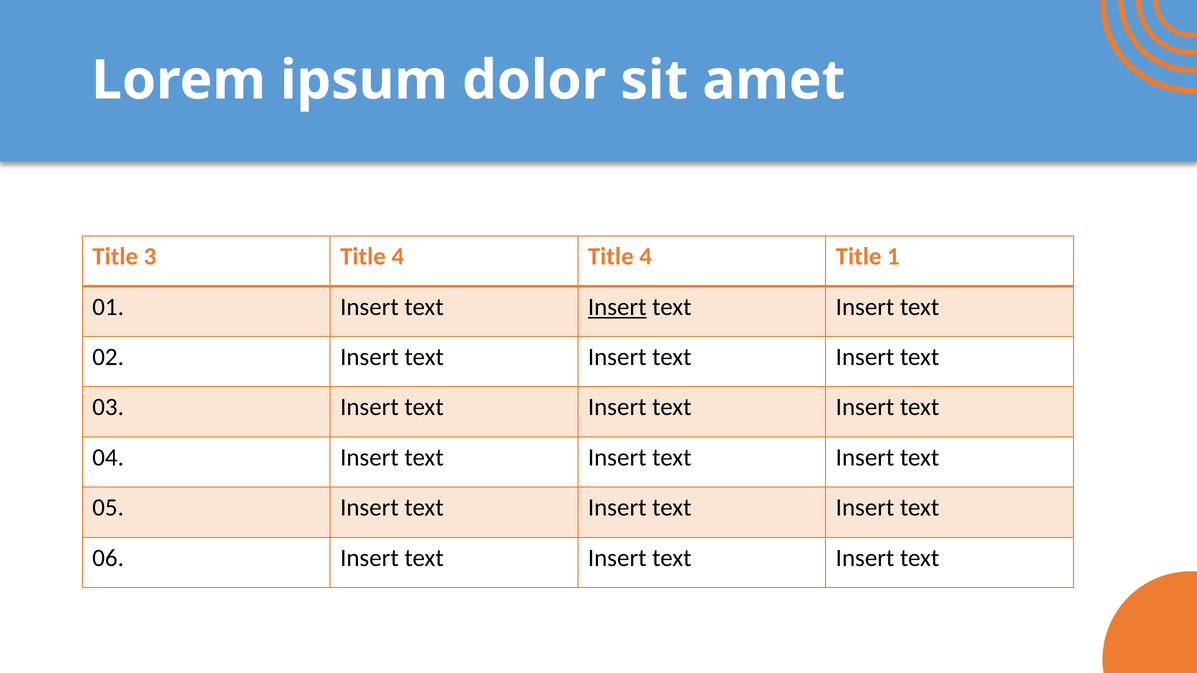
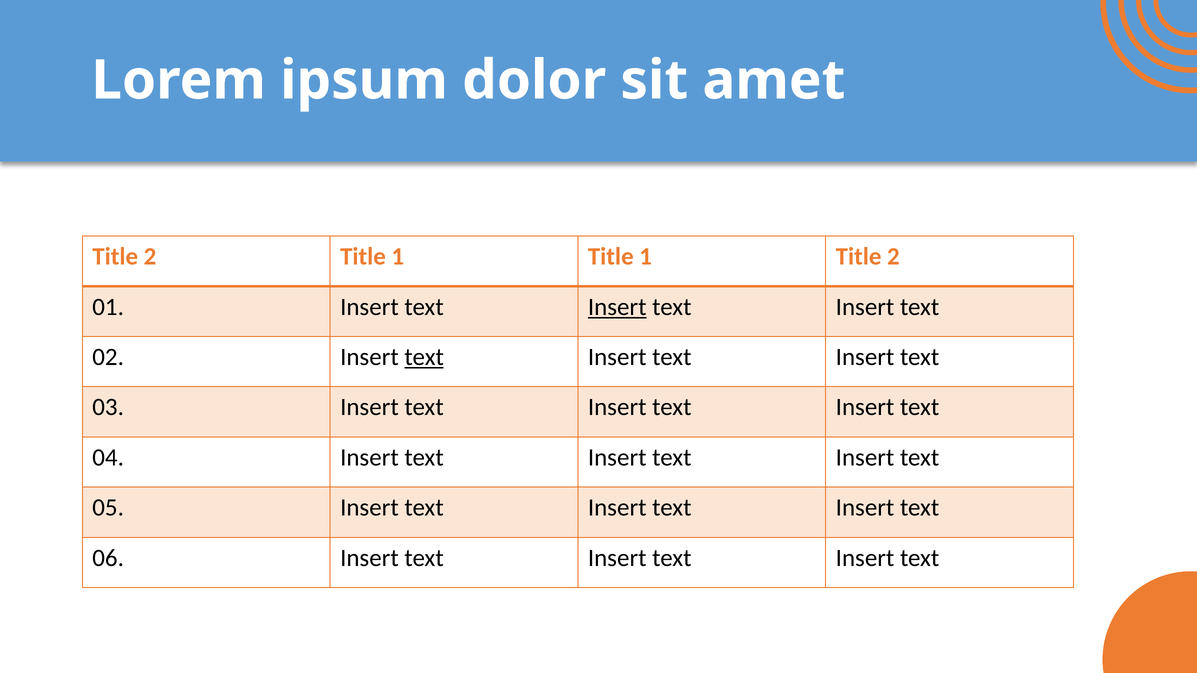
3: 3 -> 2 (150, 257)
4: 4 -> 1 (398, 257)
4: 4 -> 1 (646, 257)
1: 1 -> 2 (893, 257)
text underline: none -> present (424, 357)
